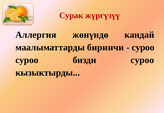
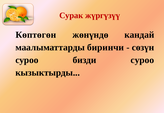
Аллергия: Аллергия -> Көптөгөн (36, 35)
суроо: суроо -> сөзүн (143, 48)
